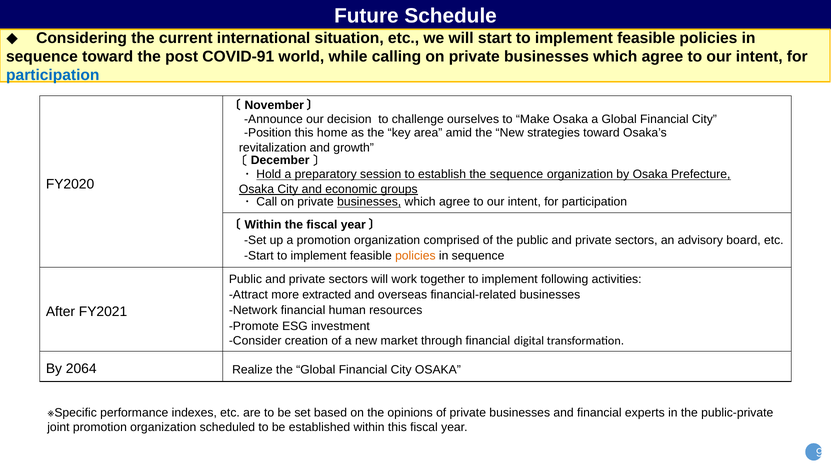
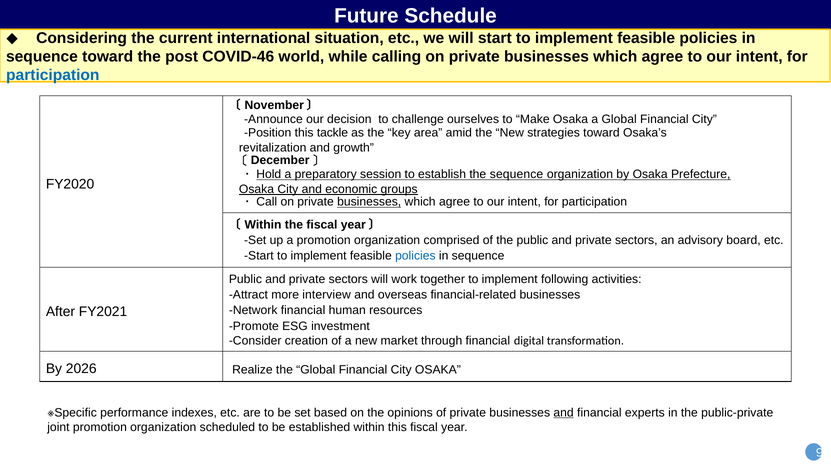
COVID-91: COVID-91 -> COVID-46 (238, 57)
home: home -> tackle (332, 133)
policies colour: orange -> blue (415, 256)
extracted: extracted -> interview (327, 295)
2064: 2064 -> 2026 (81, 369)
and underline: none -> present (564, 413)
